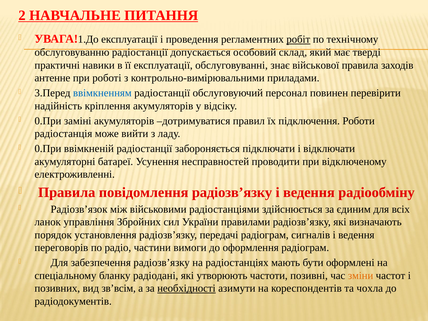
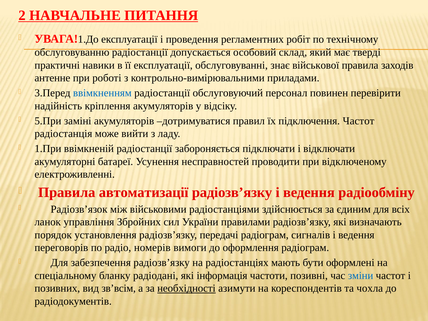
робіт underline: present -> none (298, 39)
0.При: 0.При -> 5.При (48, 121)
підключення Роботи: Роботи -> Частот (359, 121)
0.При: 0.При -> 1.При (48, 149)
повідомлення: повідомлення -> автоматизації (144, 192)
частини: частини -> номерів (152, 248)
утворюють: утворюють -> інформація (222, 276)
зміни colour: orange -> blue (361, 276)
